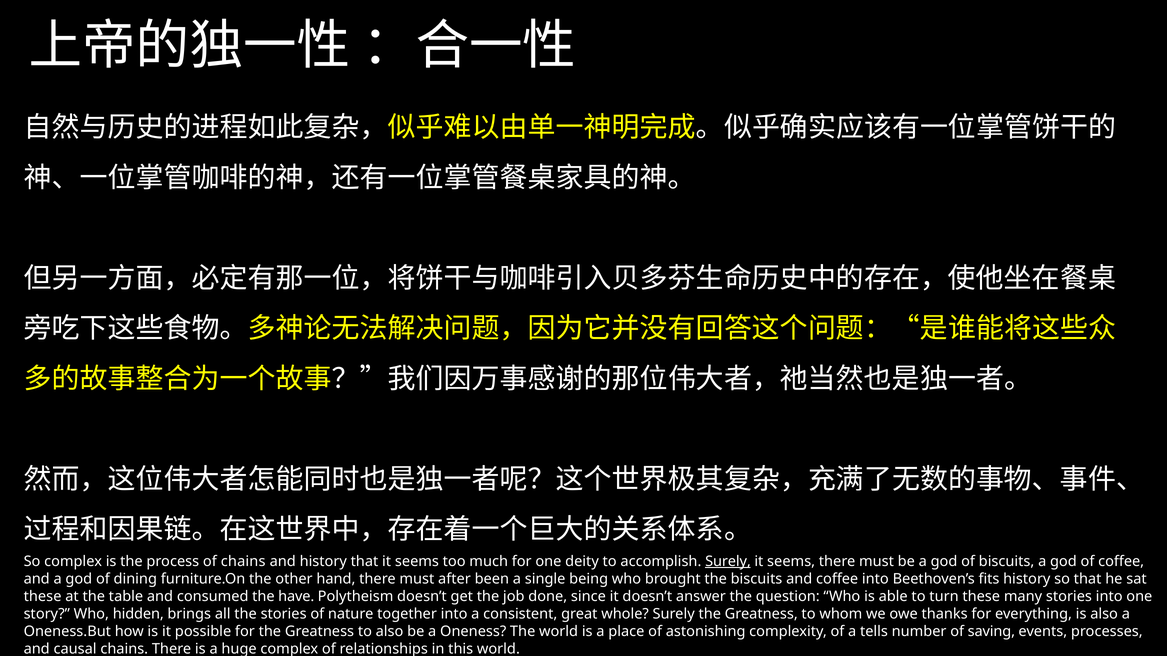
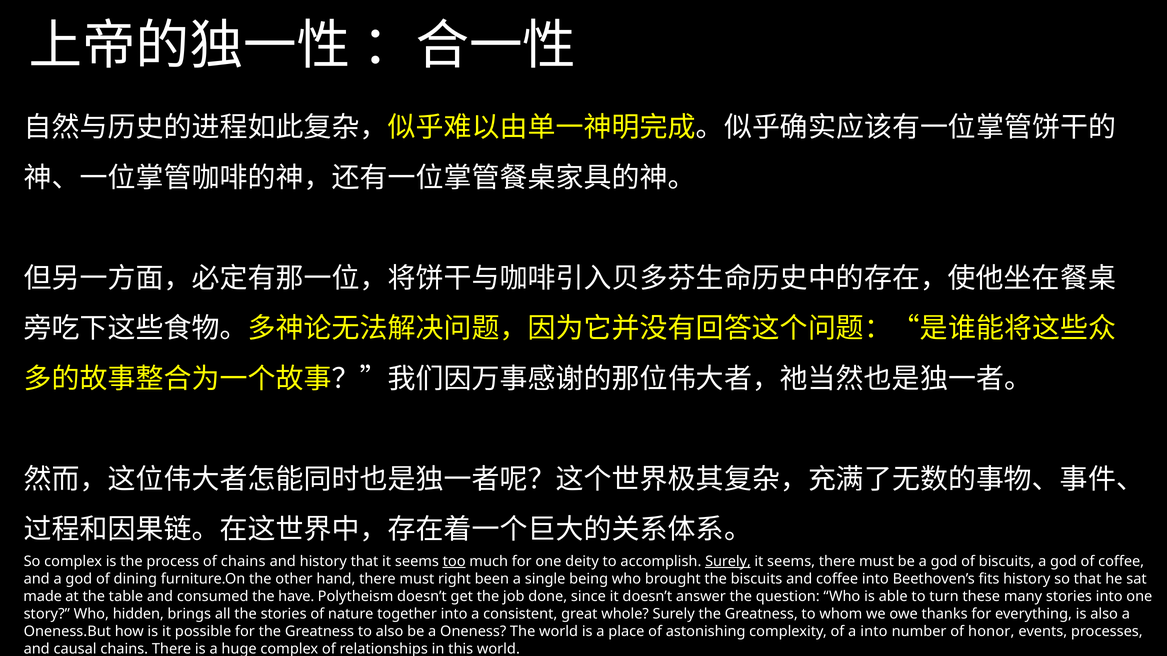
too underline: none -> present (454, 562)
after: after -> right (454, 579)
these: these -> made (43, 597)
a tells: tells -> into (874, 632)
saving: saving -> honor (991, 632)
